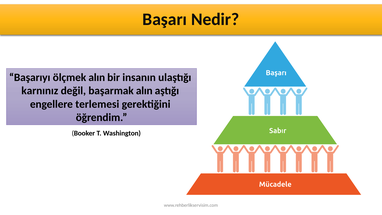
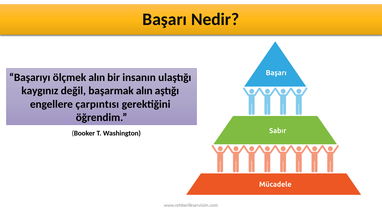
karnınız: karnınız -> kaygınız (40, 91)
terlemesi: terlemesi -> çarpıntısı (97, 104)
